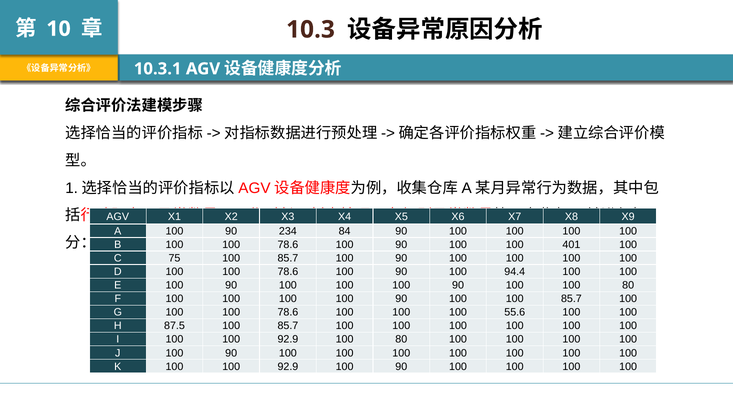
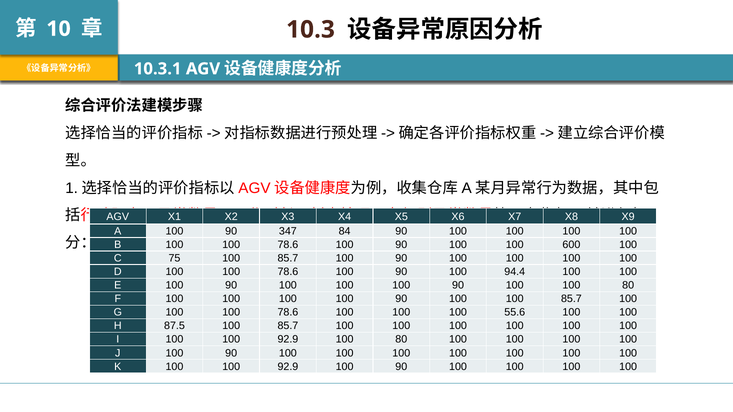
234: 234 -> 347 (288, 231)
401: 401 -> 600 (571, 245)
